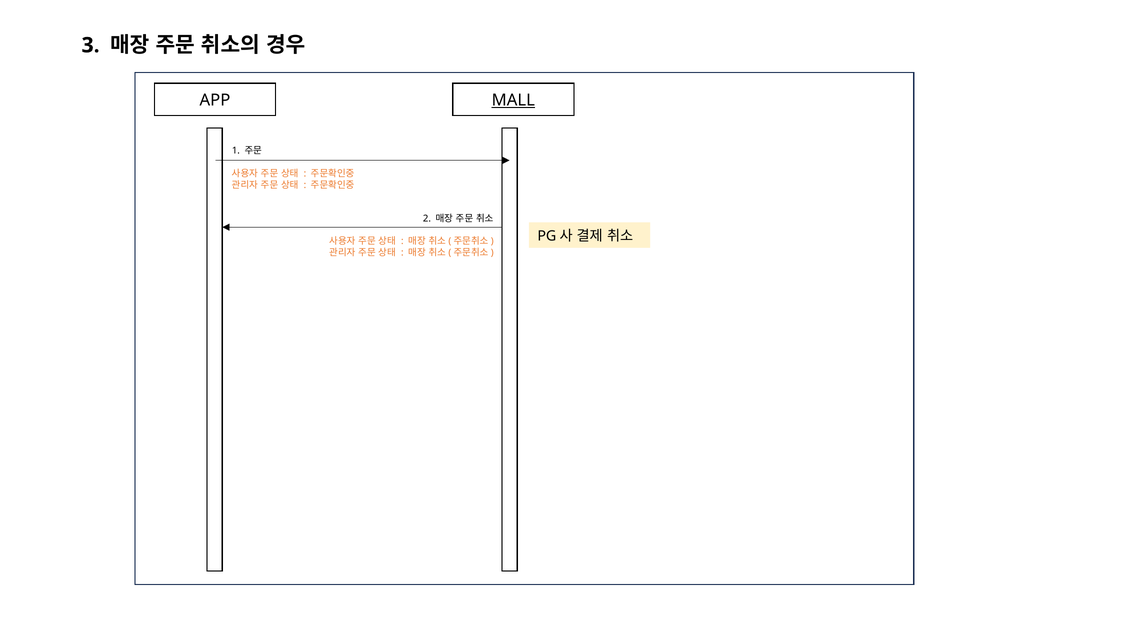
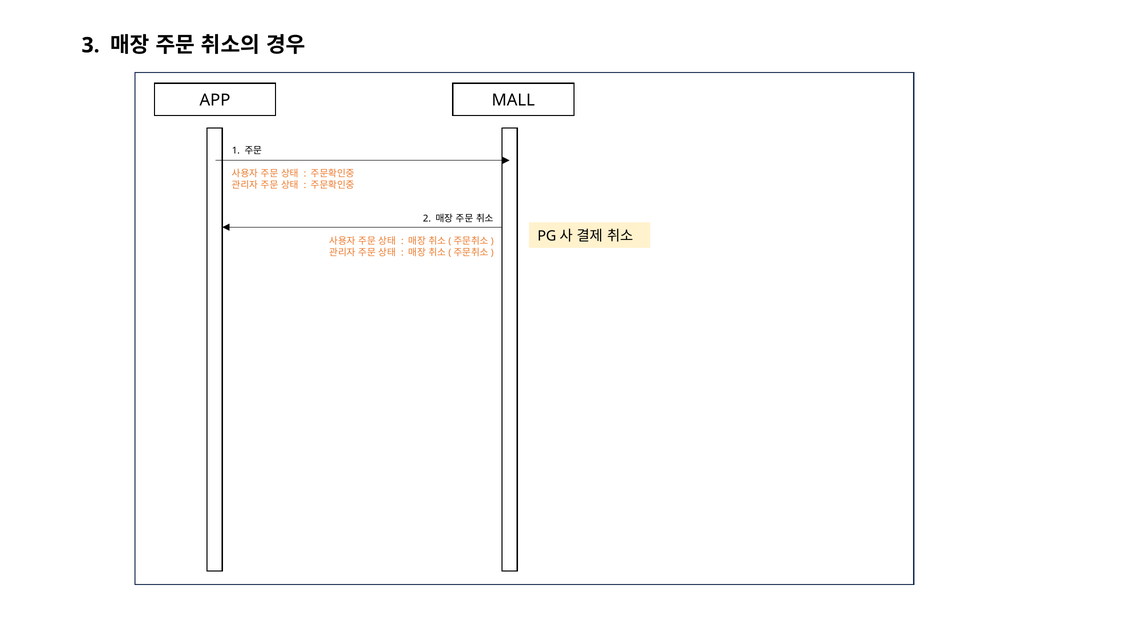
MALL underline: present -> none (513, 100)
